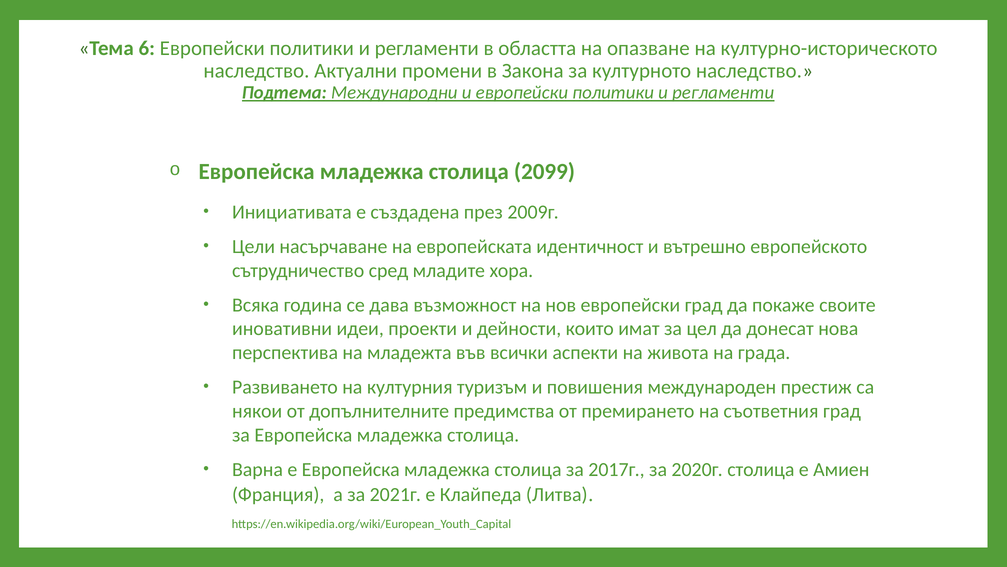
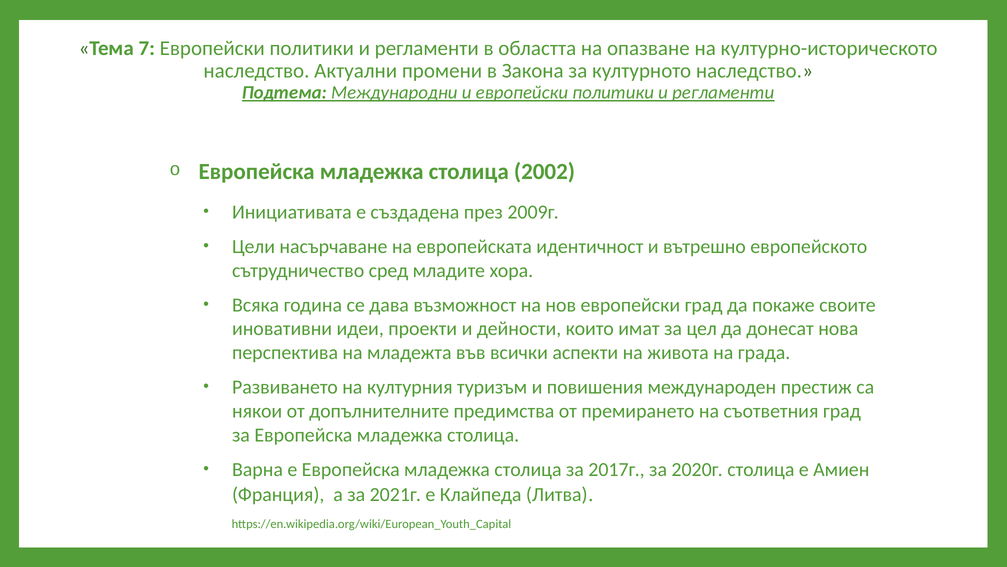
6: 6 -> 7 (147, 48)
2099: 2099 -> 2002 (544, 172)
